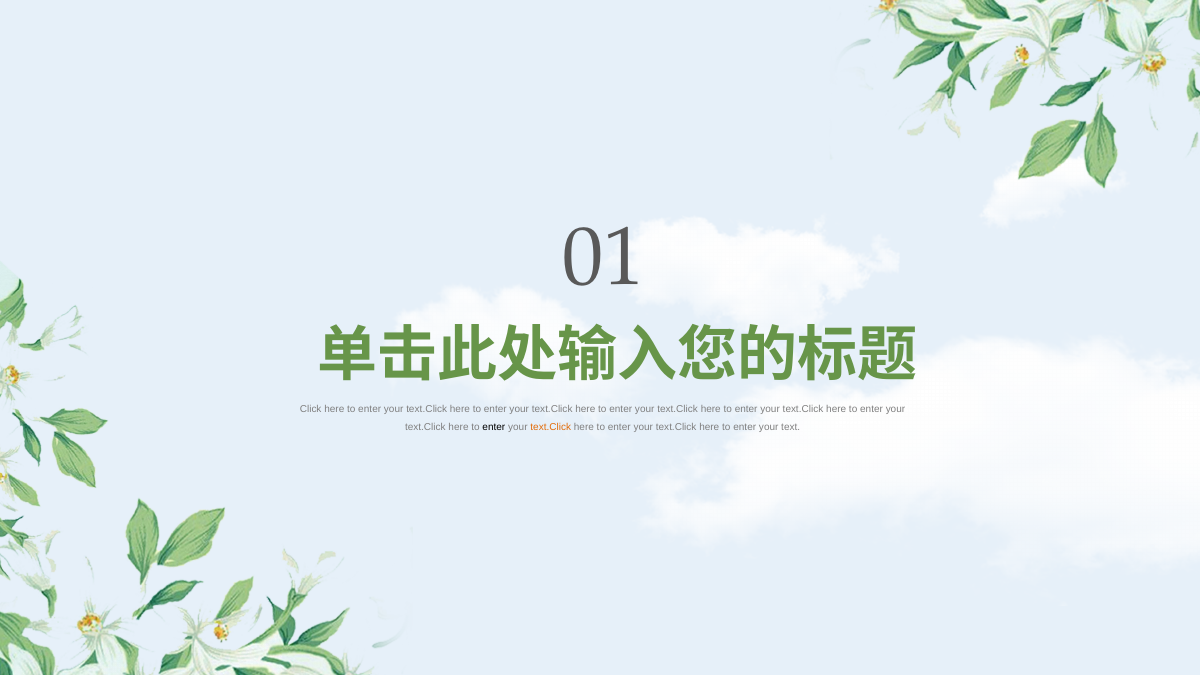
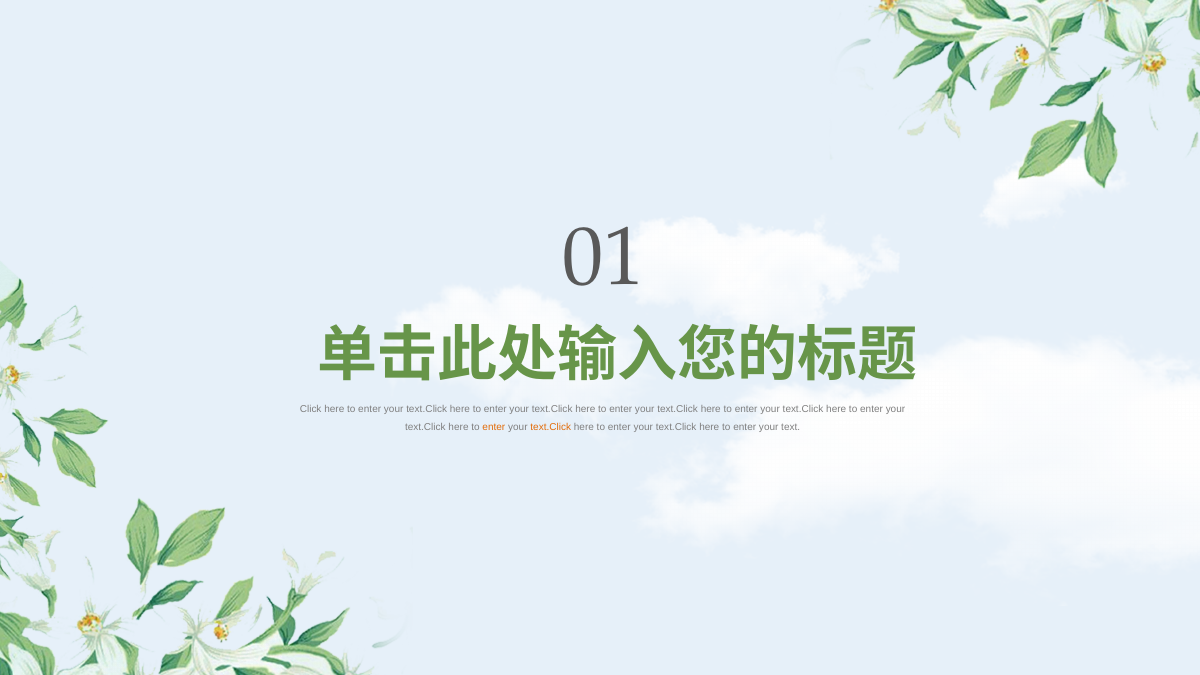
enter colour: black -> orange (494, 427)
